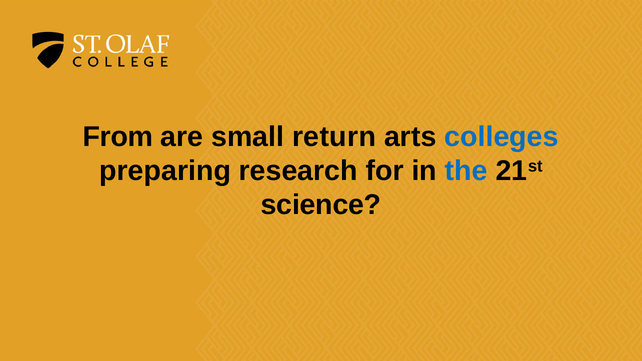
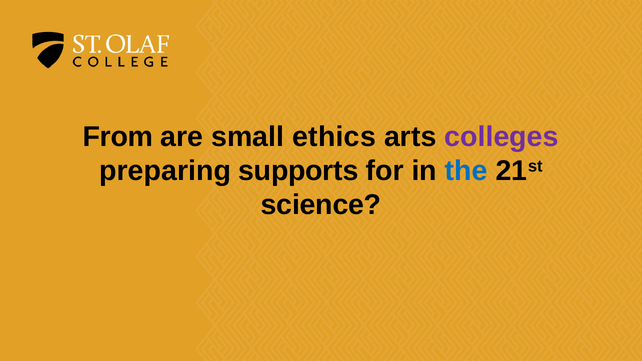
return: return -> ethics (334, 137)
colleges colour: blue -> purple (501, 137)
research: research -> supports (298, 171)
